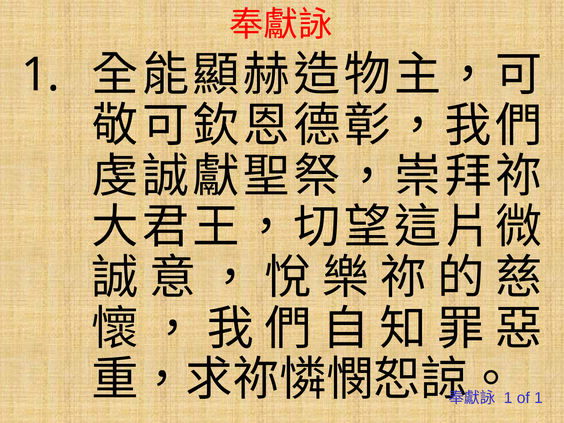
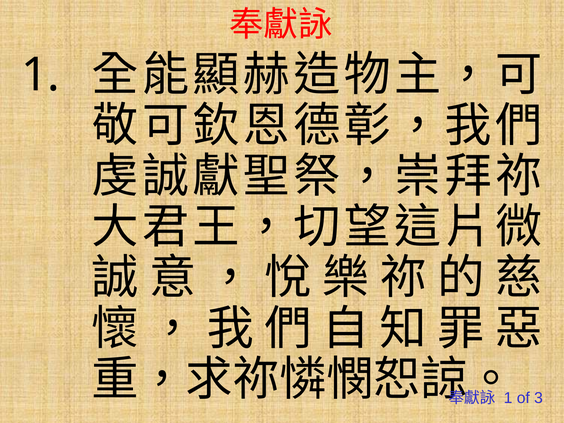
of 1: 1 -> 3 (539, 398)
